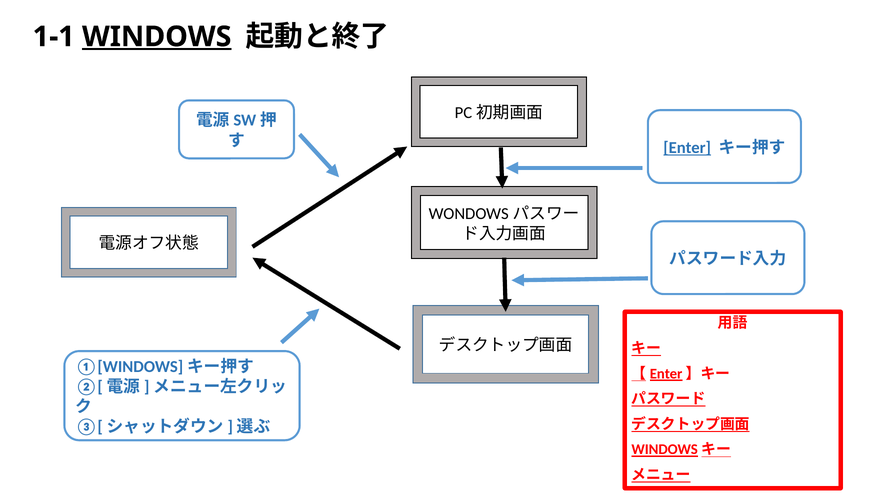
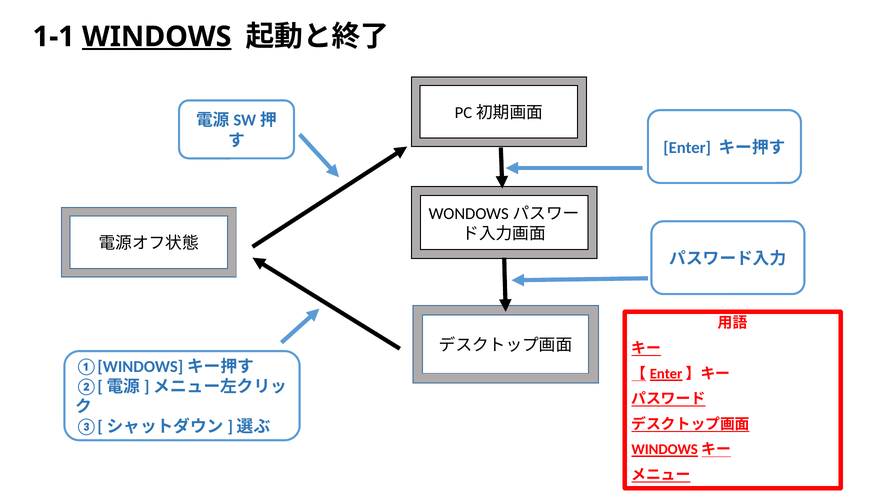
Enter underline: present -> none (687, 148)
